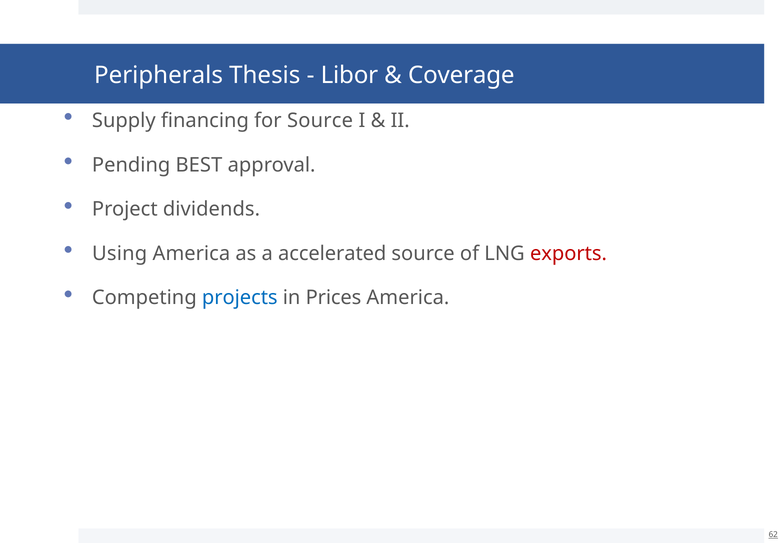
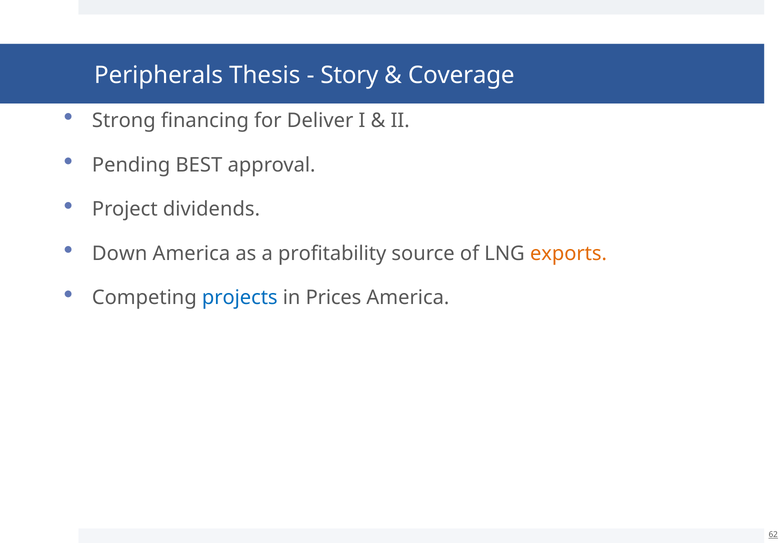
Libor: Libor -> Story (349, 75)
Supply: Supply -> Strong (124, 121)
for Source: Source -> Deliver (320, 121)
Using: Using -> Down (120, 253)
accelerated: accelerated -> profitability (332, 253)
exports colour: red -> orange (568, 253)
